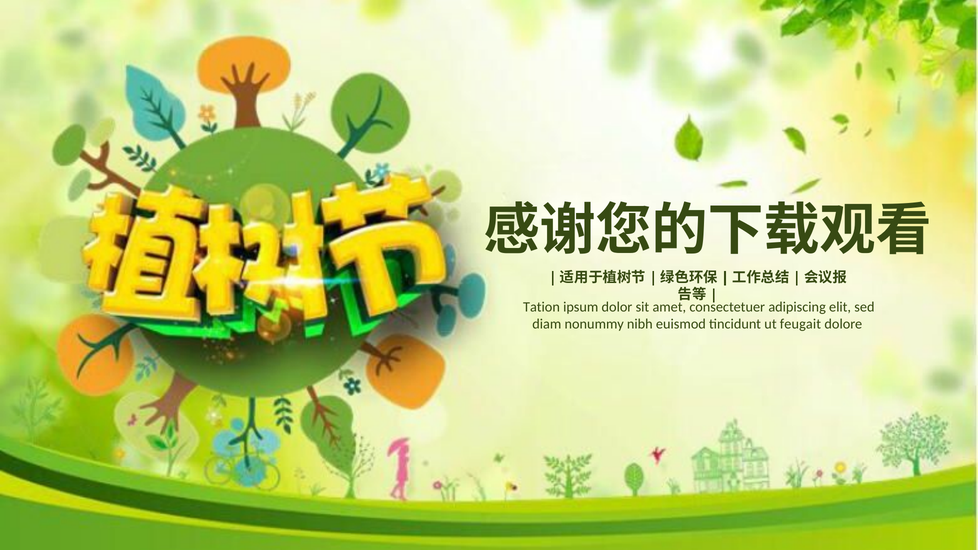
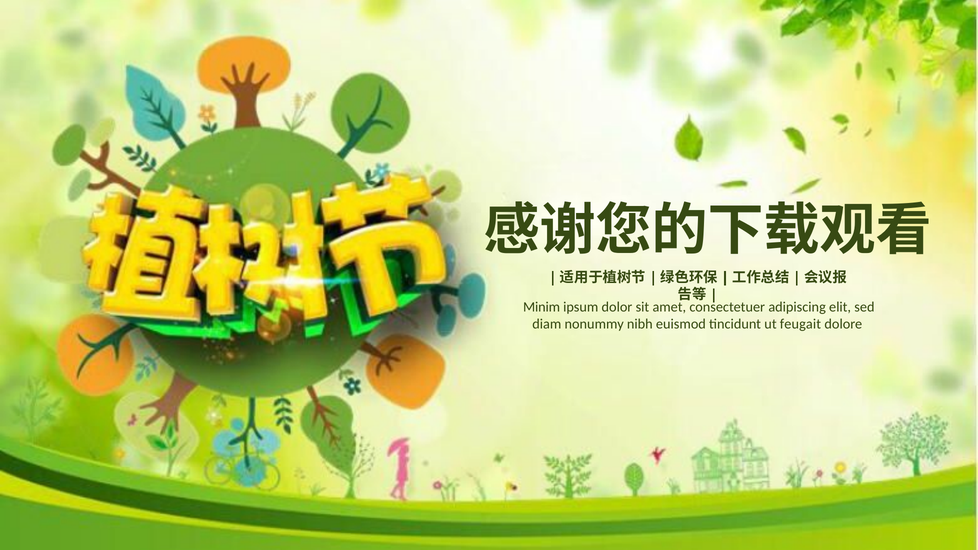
Tation: Tation -> Minim (542, 307)
